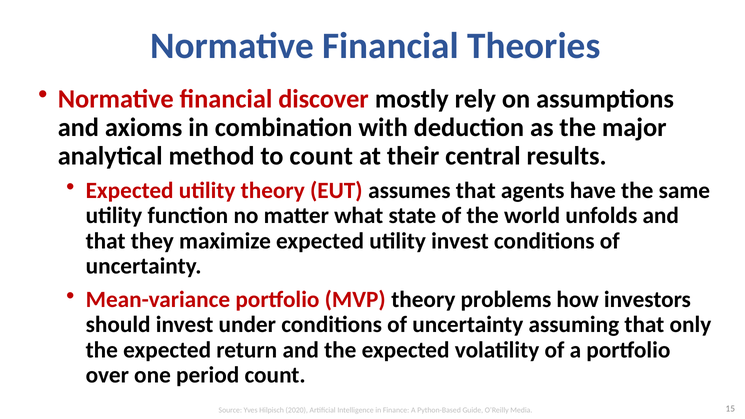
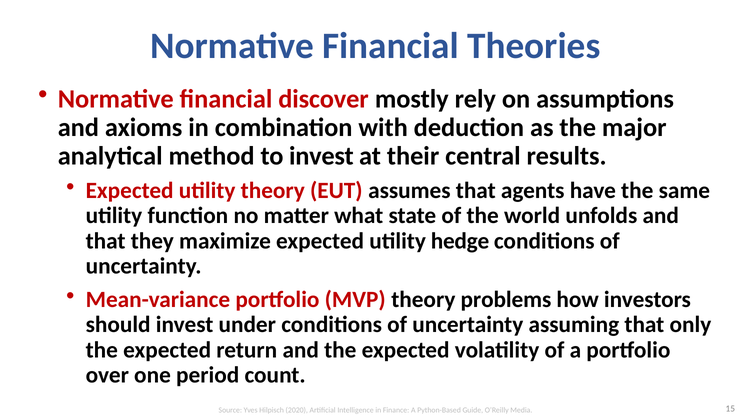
to count: count -> invest (321, 156)
utility invest: invest -> hedge (460, 241)
